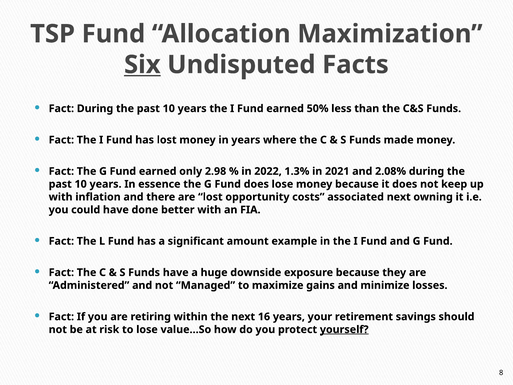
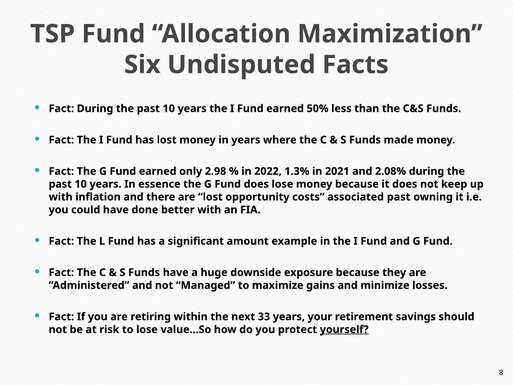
Six underline: present -> none (142, 65)
associated next: next -> past (399, 197)
16: 16 -> 33 (264, 317)
